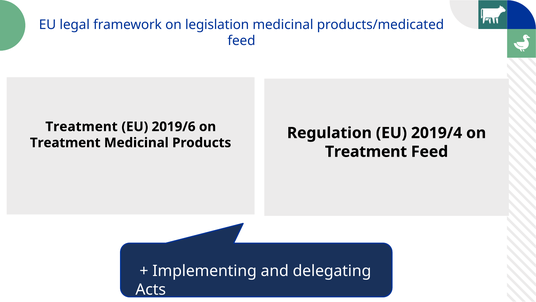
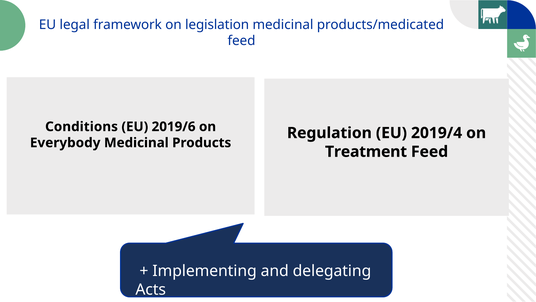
Treatment: Treatment -> Conditions (82, 127)
Treatment: Treatment -> Everybody (65, 143)
